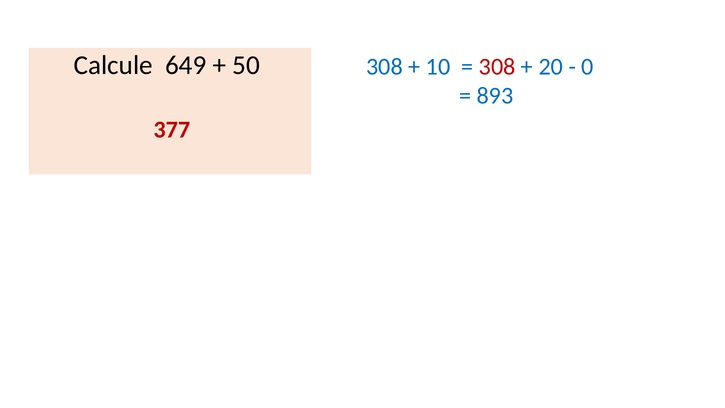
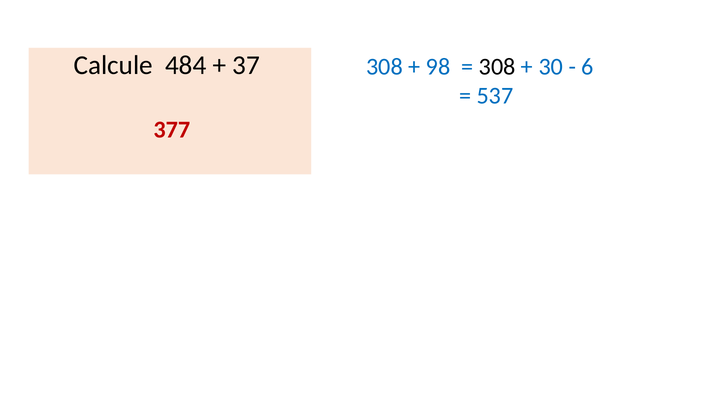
649: 649 -> 484 (186, 65)
50: 50 -> 37 (246, 65)
10: 10 -> 98 (438, 67)
308 colour: red -> black (497, 67)
20: 20 -> 30 (551, 67)
0: 0 -> 6 (587, 67)
893: 893 -> 537 (495, 96)
